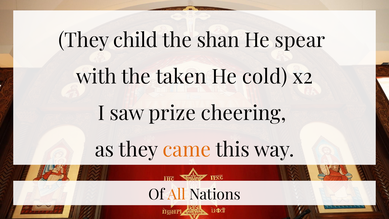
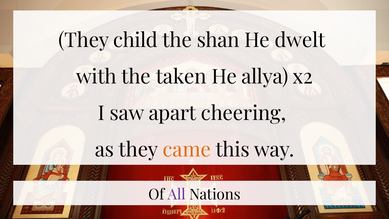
spear: spear -> dwelt (300, 40)
cold: cold -> allya (265, 77)
prize: prize -> apart (172, 113)
All colour: orange -> purple (177, 195)
